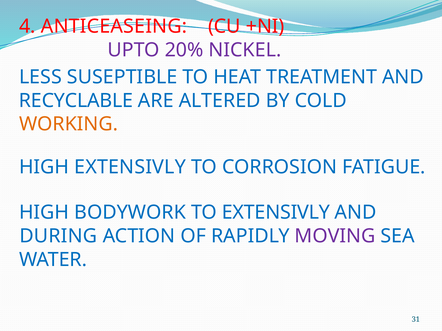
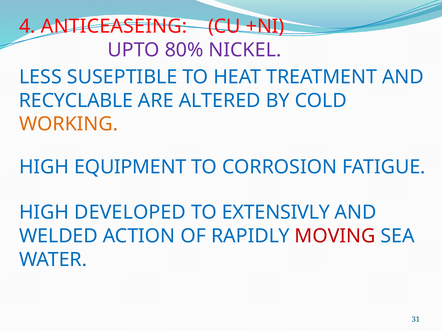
20%: 20% -> 80% (184, 50)
HIGH EXTENSIVLY: EXTENSIVLY -> EQUIPMENT (130, 167)
BODYWORK: BODYWORK -> DEVELOPED (130, 213)
DURING: DURING -> WELDED (58, 236)
MOVING colour: purple -> red (335, 236)
